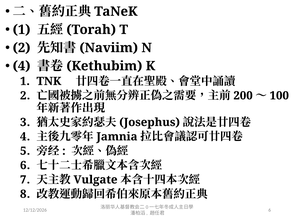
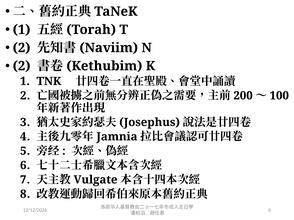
4: 4 -> 2 (22, 66)
